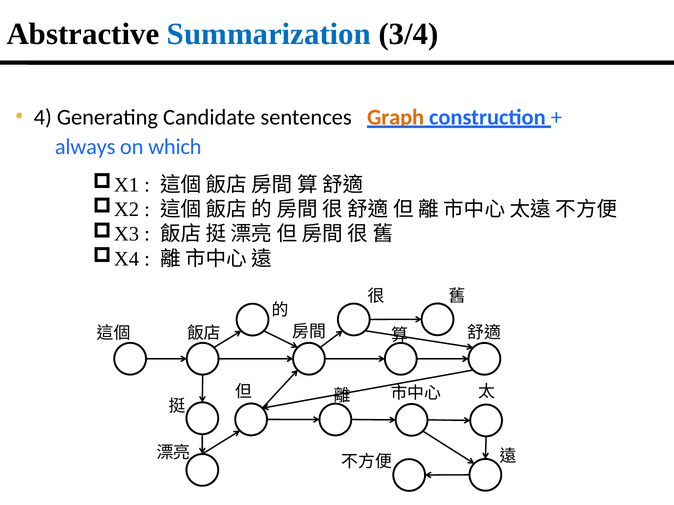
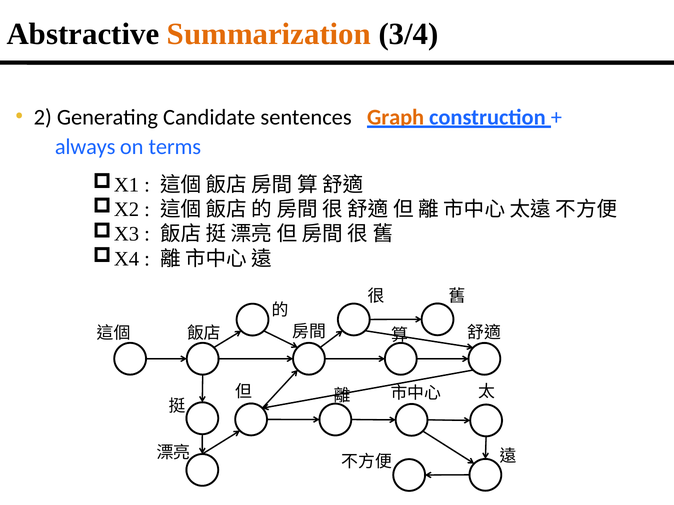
Summarization colour: blue -> orange (269, 34)
4: 4 -> 2 (43, 117)
which: which -> terms (175, 147)
